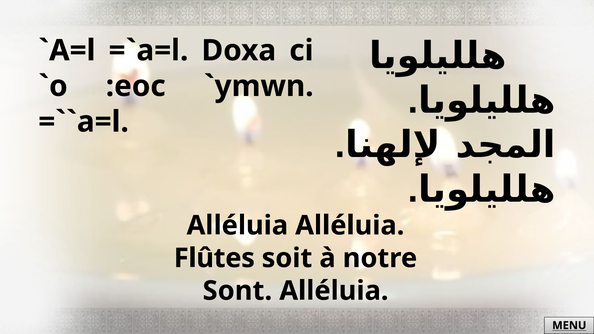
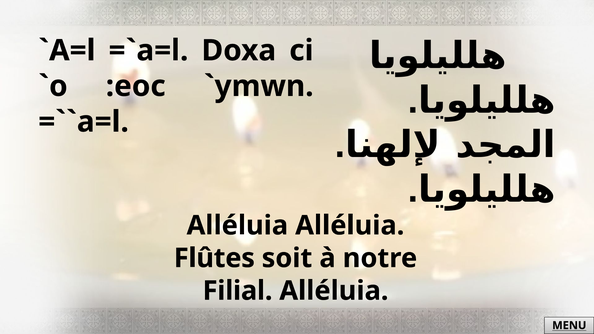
Sont: Sont -> Filial (238, 291)
